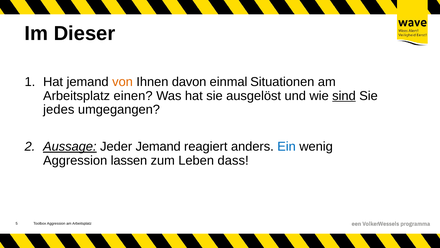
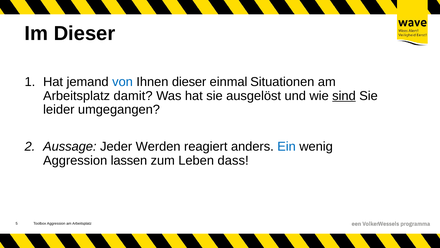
von colour: orange -> blue (123, 82)
Ihnen davon: davon -> dieser (189, 82)
einen: einen -> damit (133, 96)
jedes: jedes -> leider (59, 110)
Aussage underline: present -> none (70, 146)
Jeder Jemand: Jemand -> Werden (158, 146)
